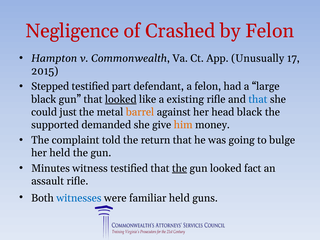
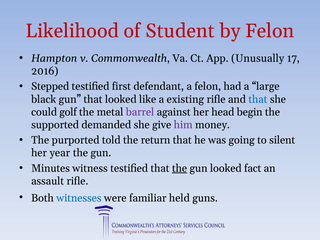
Negligence: Negligence -> Likelihood (72, 31)
Crashed: Crashed -> Student (180, 31)
2015: 2015 -> 2016 (45, 71)
part: part -> first (121, 86)
looked underline: present -> none (121, 99)
just: just -> golf (68, 112)
barrel colour: orange -> purple (140, 112)
head black: black -> begin (250, 112)
him colour: orange -> purple (183, 125)
complaint: complaint -> purported (76, 140)
bulge: bulge -> silent (282, 140)
her held: held -> year (60, 153)
